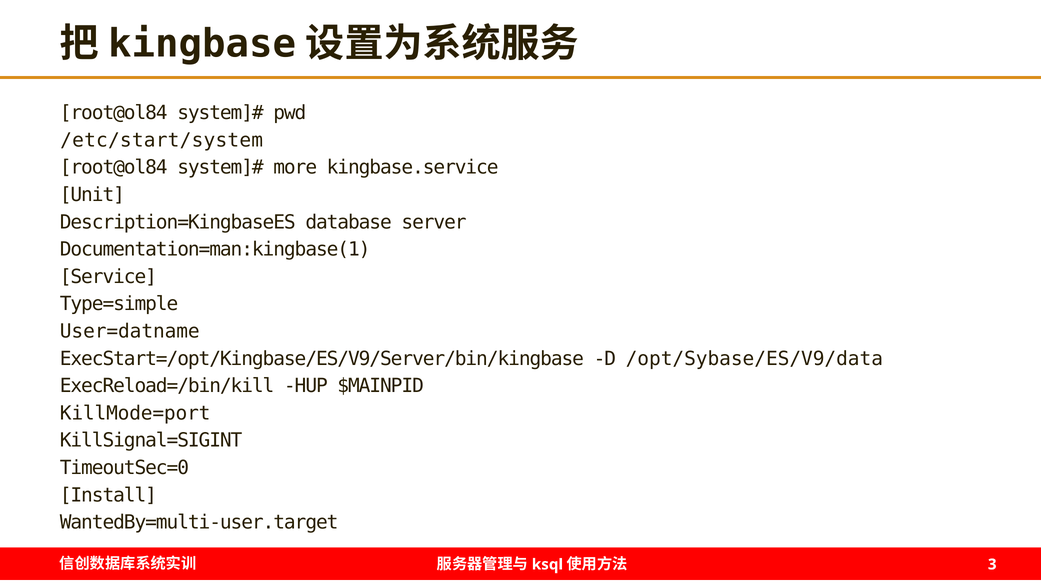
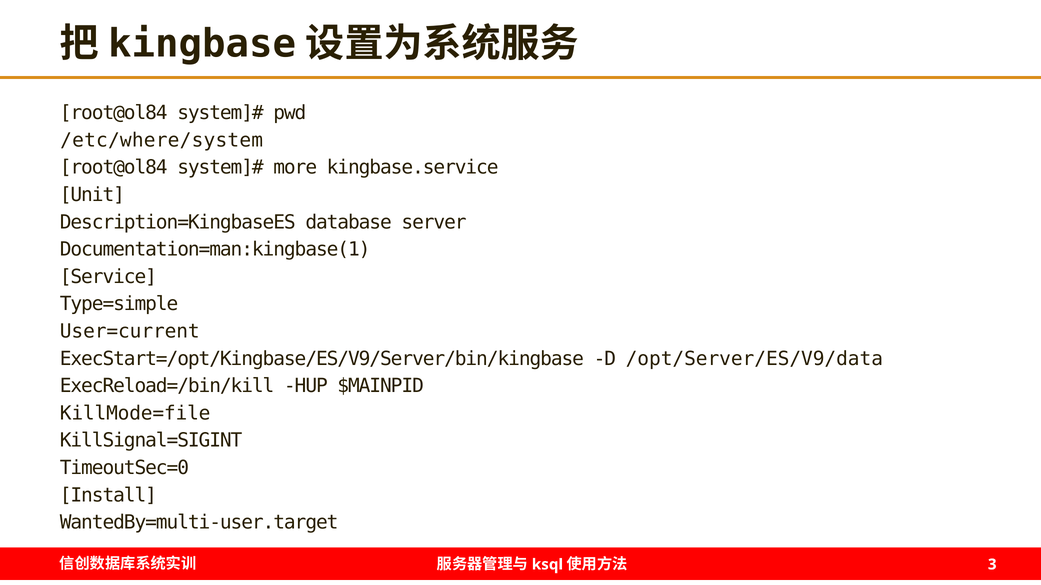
/etc/start/system: /etc/start/system -> /etc/where/system (162, 140)
User=datname: User=datname -> User=current (130, 332)
/opt/Sybase/ES/V9/data: /opt/Sybase/ES/V9/data -> /opt/Server/ES/V9/data (754, 359)
KillMode=port: KillMode=port -> KillMode=file (135, 414)
